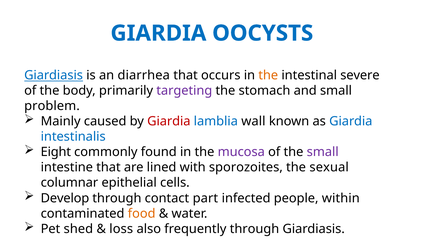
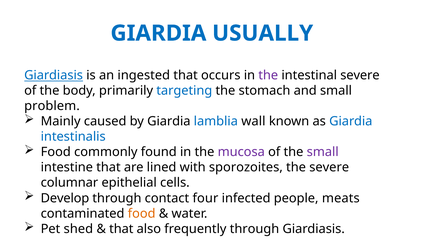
OOCYSTS: OOCYSTS -> USUALLY (263, 33)
diarrhea: diarrhea -> ingested (144, 75)
the colour: orange -> purple (268, 75)
targeting colour: purple -> blue (184, 91)
Giardia colour: red -> black (169, 122)
Eight: Eight -> Food (56, 152)
the sexual: sexual -> severe (329, 168)
part: part -> four (205, 199)
within: within -> meats (341, 199)
loss: loss -> that (121, 229)
